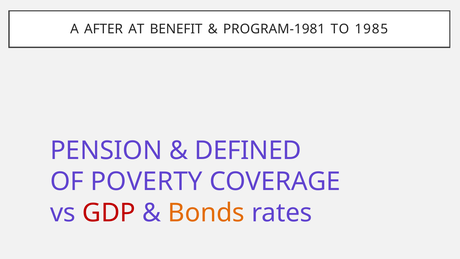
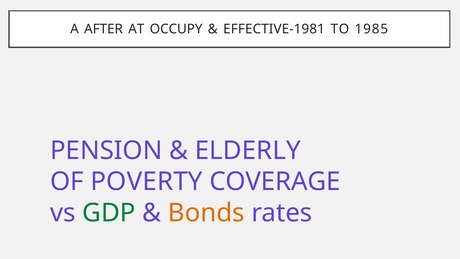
BENEFIT: BENEFIT -> OCCUPY (176, 29)
PROGRAM-1981: PROGRAM-1981 -> EFFECTIVE-1981 (274, 29)
DEFINED: DEFINED -> ELDERLY (248, 150)
GDP colour: red -> green (109, 213)
